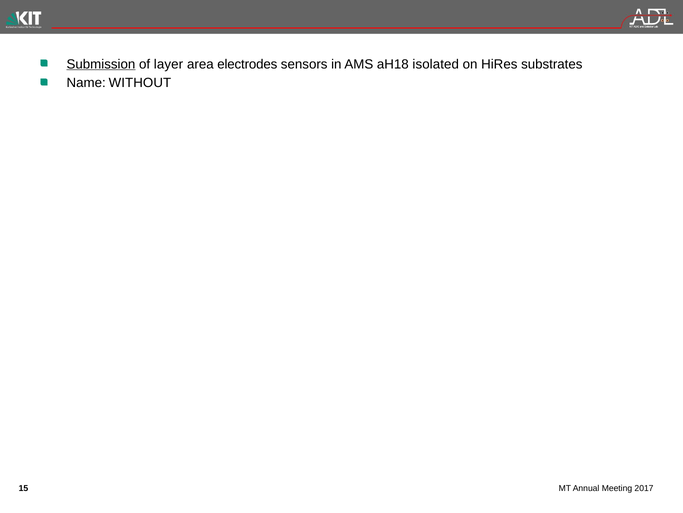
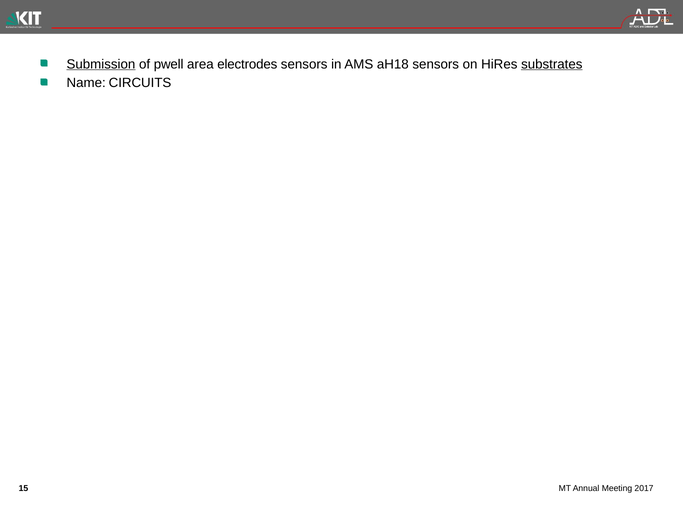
layer: layer -> pwell (169, 64)
aH18 isolated: isolated -> sensors (436, 64)
substrates underline: none -> present (552, 64)
WITHOUT: WITHOUT -> CIRCUITS (140, 83)
